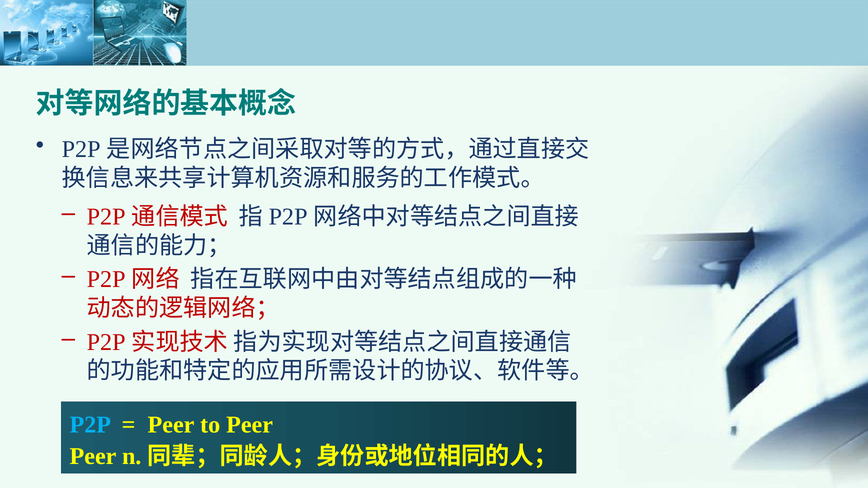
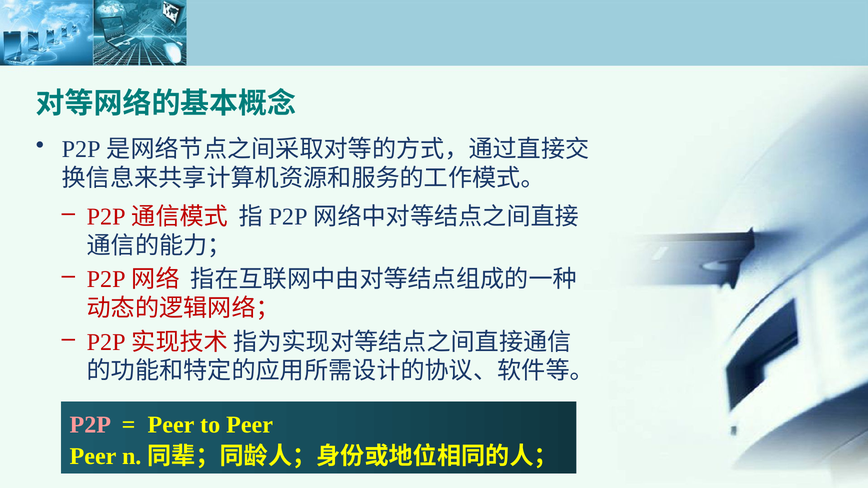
P2P colour: light blue -> pink (90, 425)
